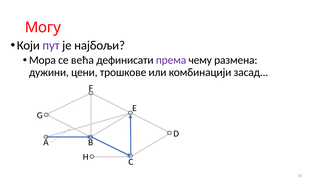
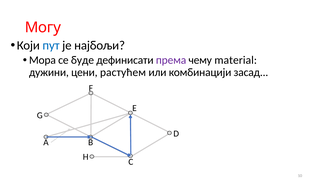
пут colour: purple -> blue (51, 45)
већа: већа -> буде (82, 60)
размена: размена -> material (236, 60)
трошкове: трошкове -> растућем (123, 72)
